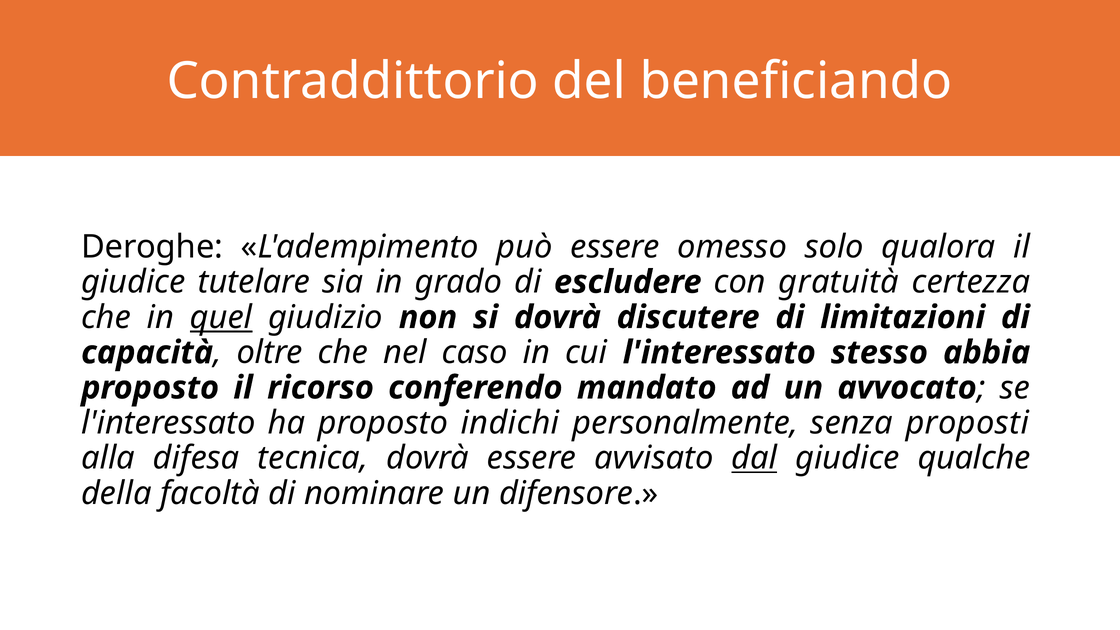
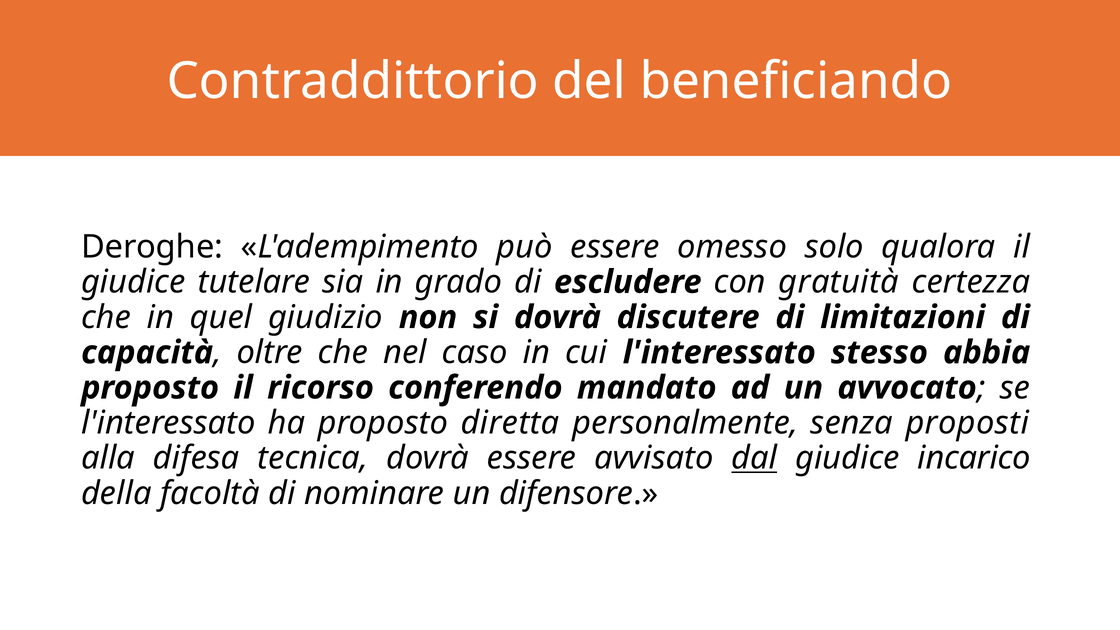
quel underline: present -> none (221, 317)
indichi: indichi -> diretta (510, 423)
qualche: qualche -> incarico (974, 458)
